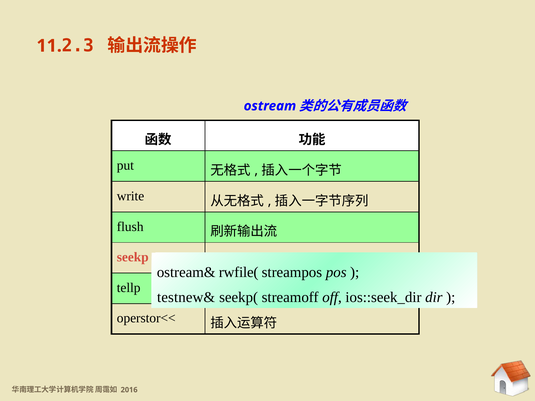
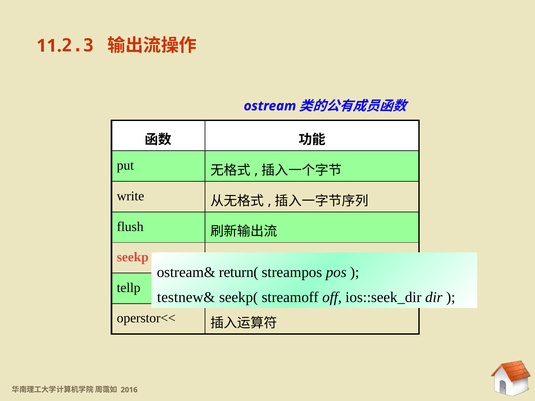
rwfile(: rwfile( -> return( (239, 273)
